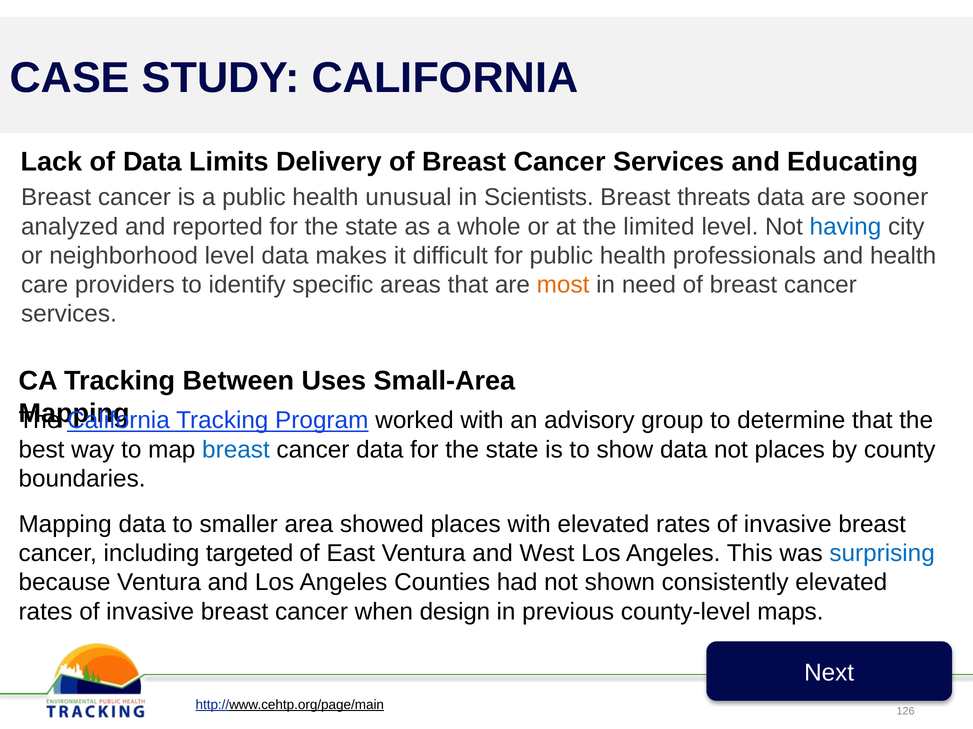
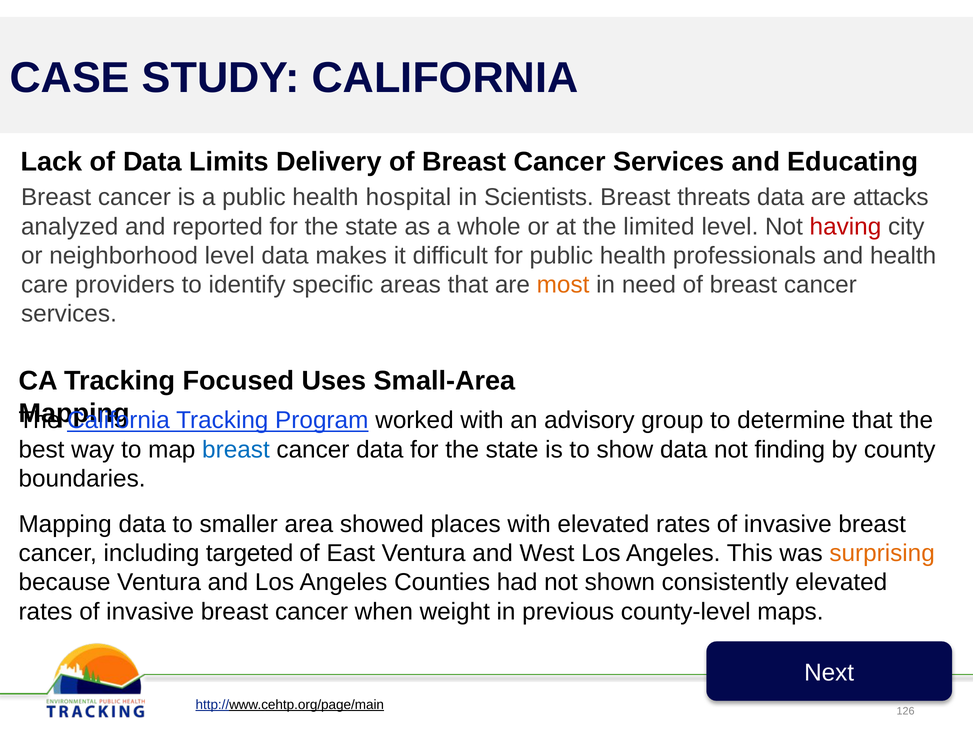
unusual: unusual -> hospital (408, 198)
sooner: sooner -> attacks (891, 198)
having colour: blue -> red (845, 227)
Between: Between -> Focused (239, 381)
not places: places -> finding (790, 450)
surprising colour: blue -> orange (882, 554)
design: design -> weight (455, 612)
